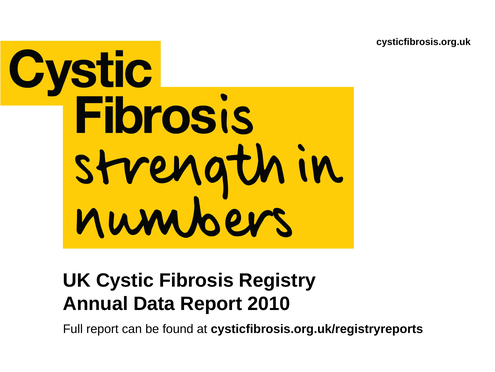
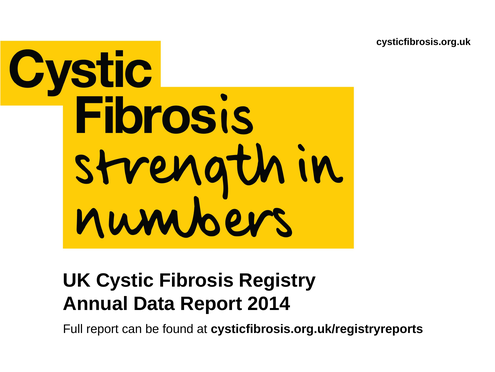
2010: 2010 -> 2014 (269, 303)
